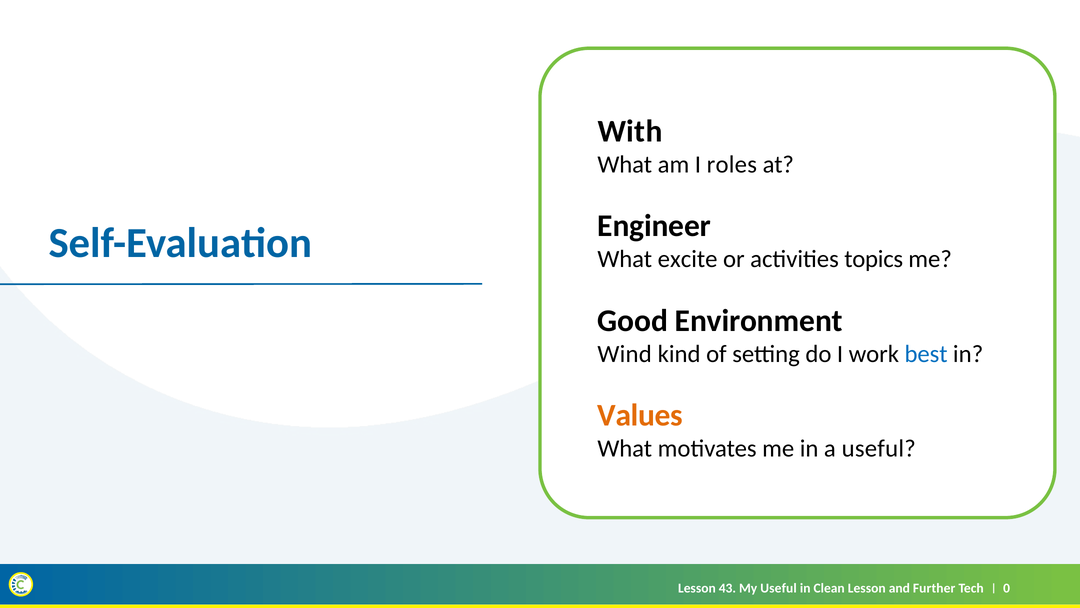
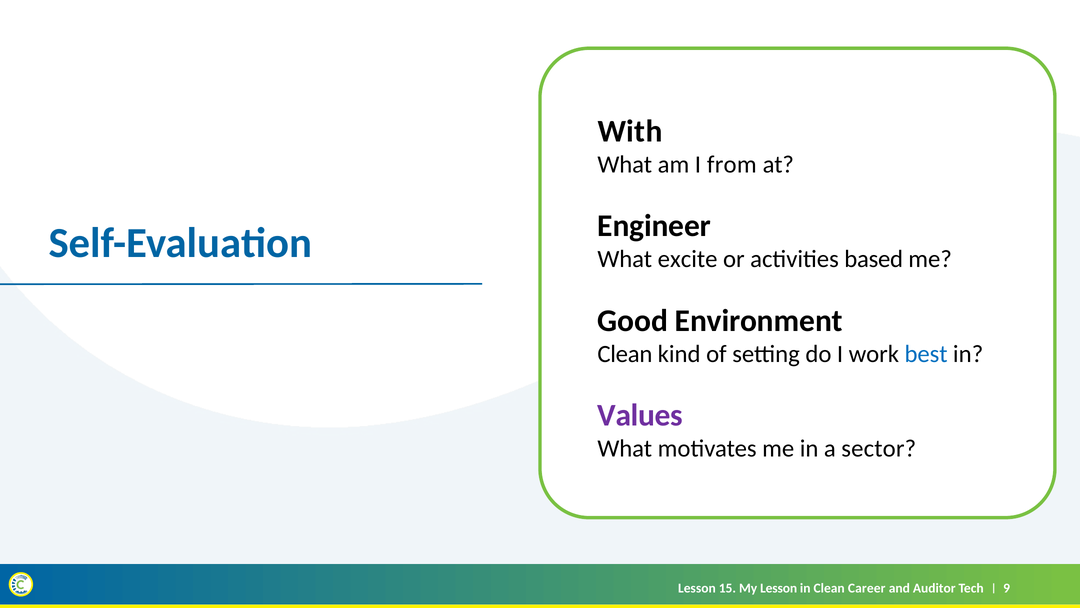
roles: roles -> from (732, 164)
topics: topics -> based (874, 259)
Wind: Wind -> Clean (625, 354)
Values colour: orange -> purple (640, 415)
a useful: useful -> sector (879, 448)
43: 43 -> 15 (727, 588)
My Useful: Useful -> Lesson (779, 588)
Clean Lesson: Lesson -> Career (867, 588)
Further: Further -> Auditor (934, 588)
0: 0 -> 9 (1007, 588)
